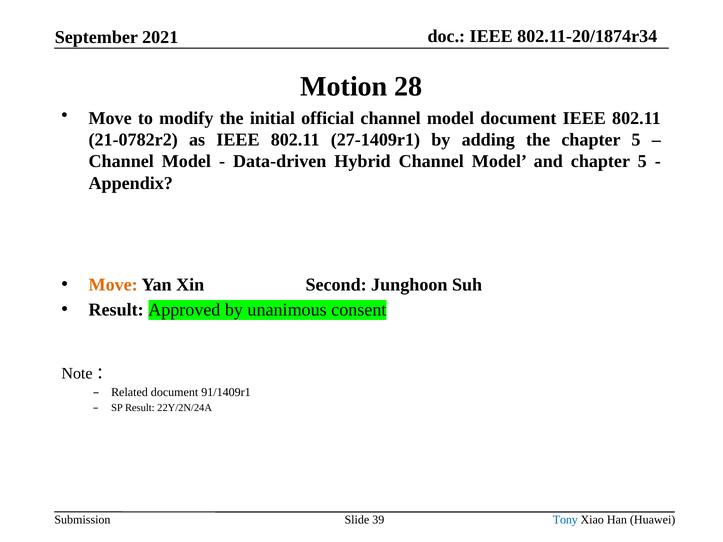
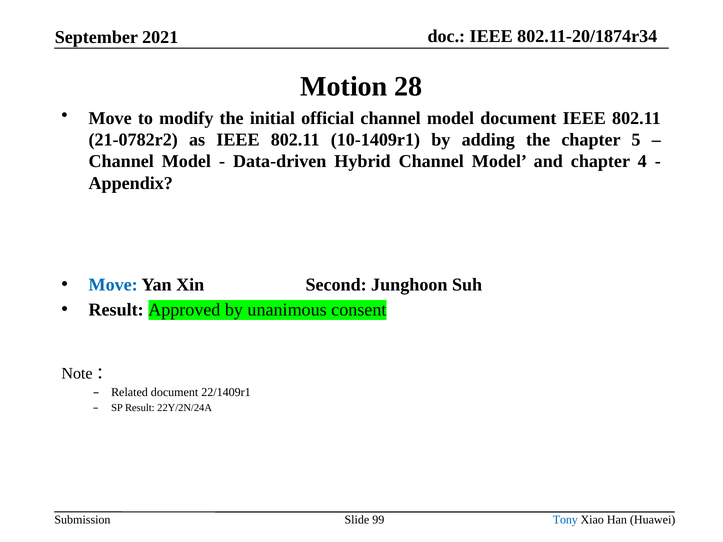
27-1409r1: 27-1409r1 -> 10-1409r1 (375, 140)
and chapter 5: 5 -> 4 (642, 162)
Move colour: orange -> blue (113, 285)
91/1409r1: 91/1409r1 -> 22/1409r1 (226, 393)
39: 39 -> 99 (378, 520)
